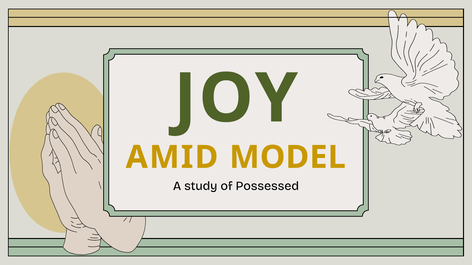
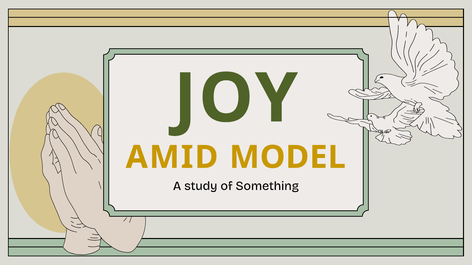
Possessed: Possessed -> Something (267, 186)
